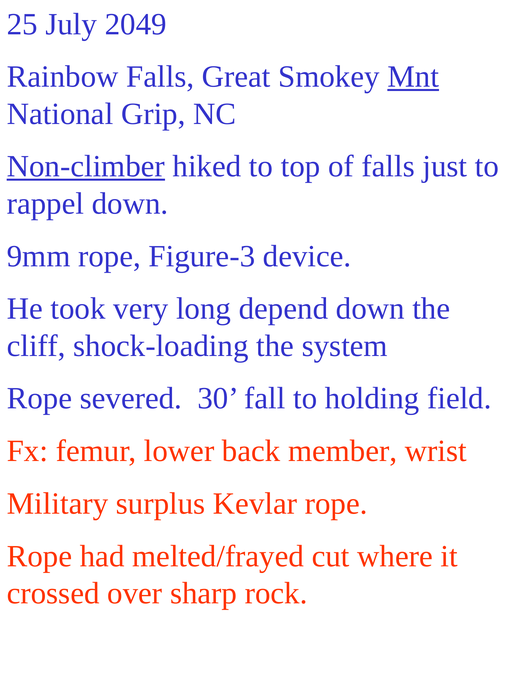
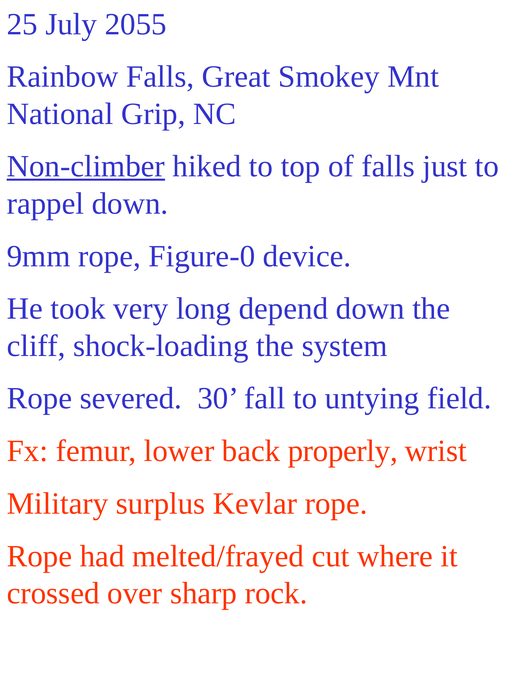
2049: 2049 -> 2055 (136, 24)
Mnt underline: present -> none (413, 77)
Figure-3: Figure-3 -> Figure-0 (202, 256)
holding: holding -> untying (372, 398)
member: member -> properly (343, 451)
